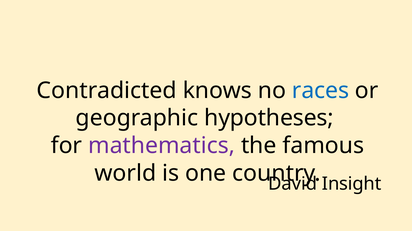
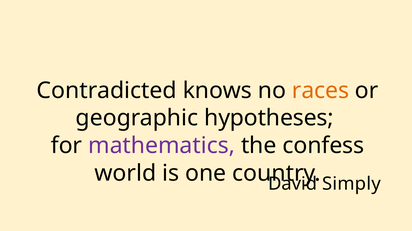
races colour: blue -> orange (321, 91)
famous: famous -> confess (323, 146)
Insight: Insight -> Simply (352, 185)
